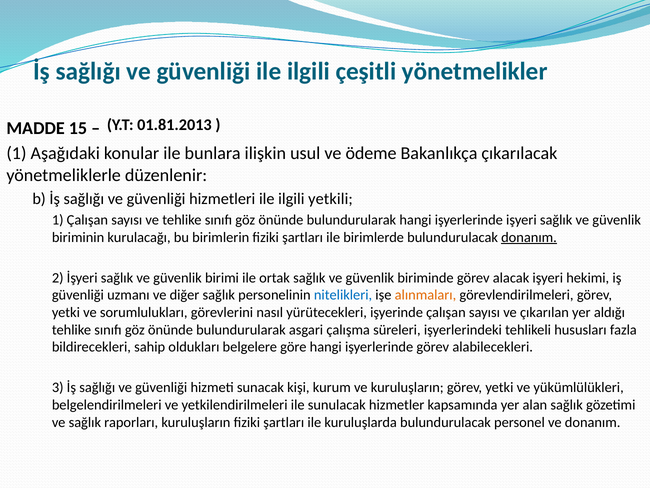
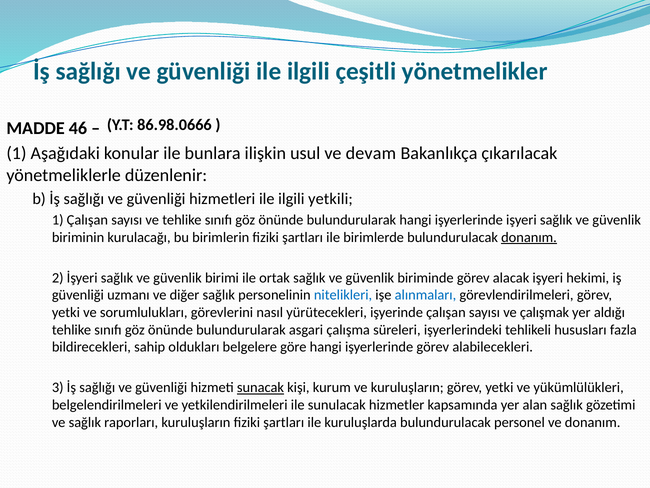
01.81.2013: 01.81.2013 -> 86.98.0666 (174, 125)
15: 15 -> 46 (78, 128)
ödeme: ödeme -> devam (371, 153)
alınmaları colour: orange -> blue (425, 295)
çıkarılan: çıkarılan -> çalışmak (545, 312)
sunacak underline: none -> present (260, 387)
